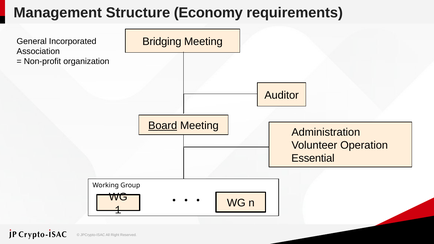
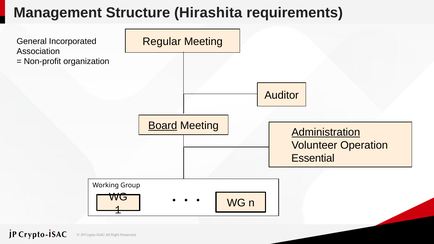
Economy: Economy -> Hirashita (208, 13)
Bridging: Bridging -> Regular (162, 41)
Administration underline: none -> present (326, 132)
